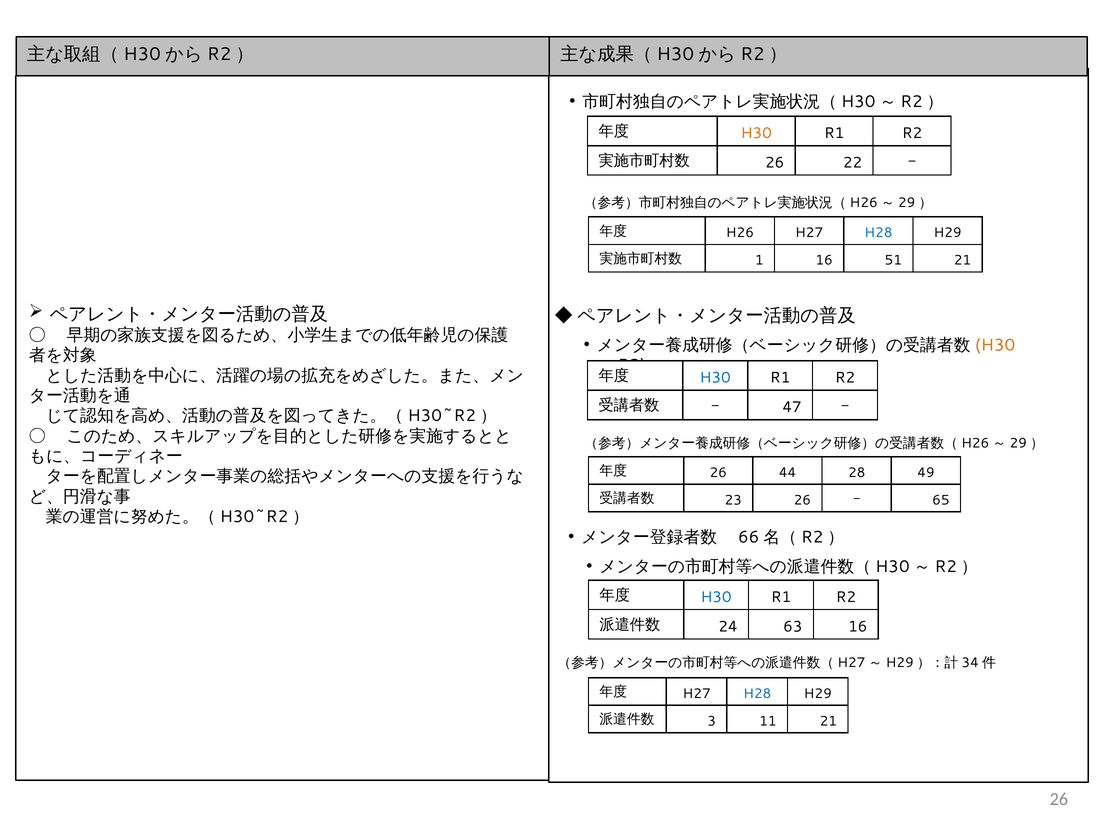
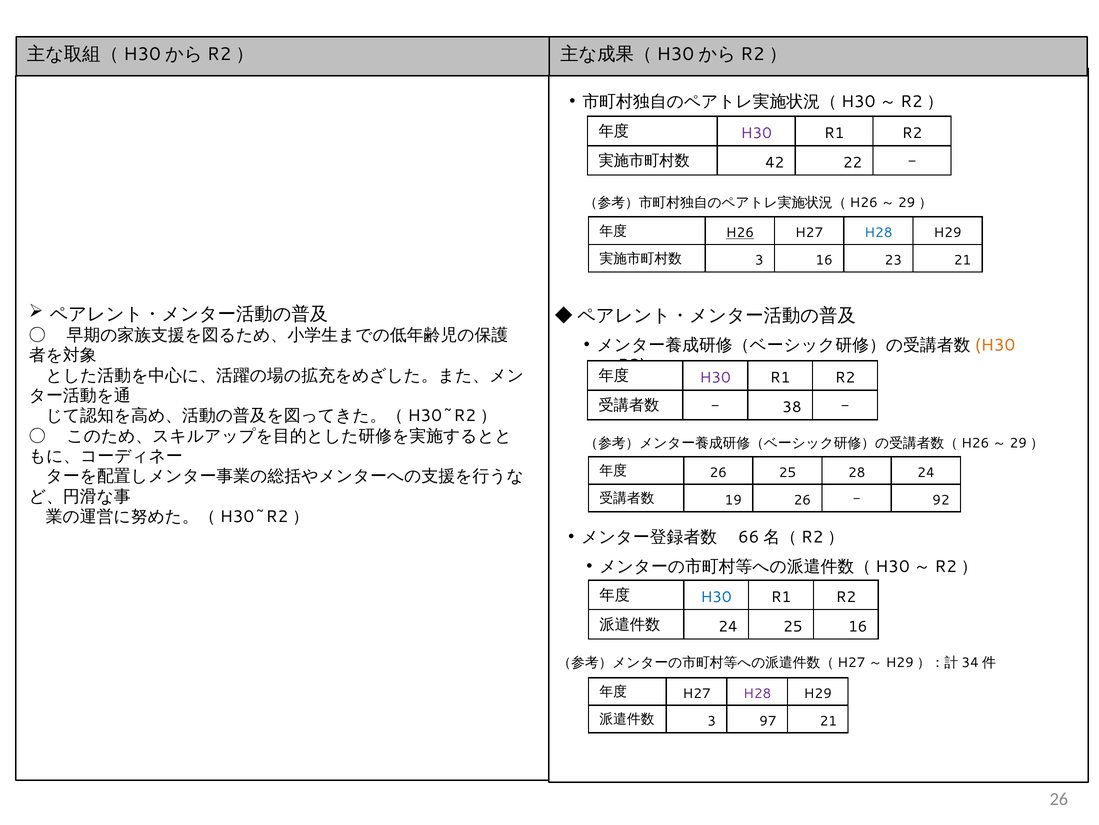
H30 colour: orange -> purple (756, 133)
26: 26 -> 42 (775, 163)
H26 underline: none -> present (740, 233)
1: 1 -> 3 (759, 260)
51: 51 -> 23 (893, 260)
H30 colour: blue -> purple (715, 378)
47: 47 -> 38 (792, 407)
26 44: 44 -> 25 (787, 472)
28 49: 49 -> 24 (926, 472)
23: 23 -> 19 (733, 500)
65: 65 -> 92 (941, 500)
24 63: 63 -> 25 (793, 626)
H28 colour: blue -> purple (757, 693)
11: 11 -> 97 (768, 721)
